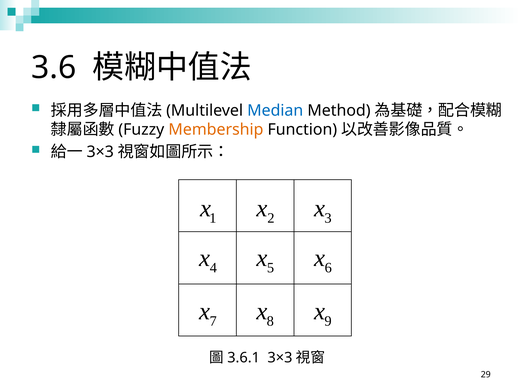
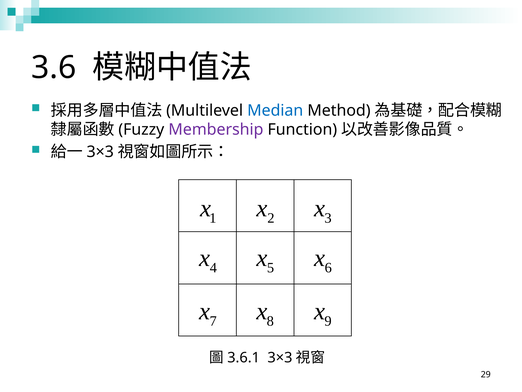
Membership colour: orange -> purple (216, 129)
